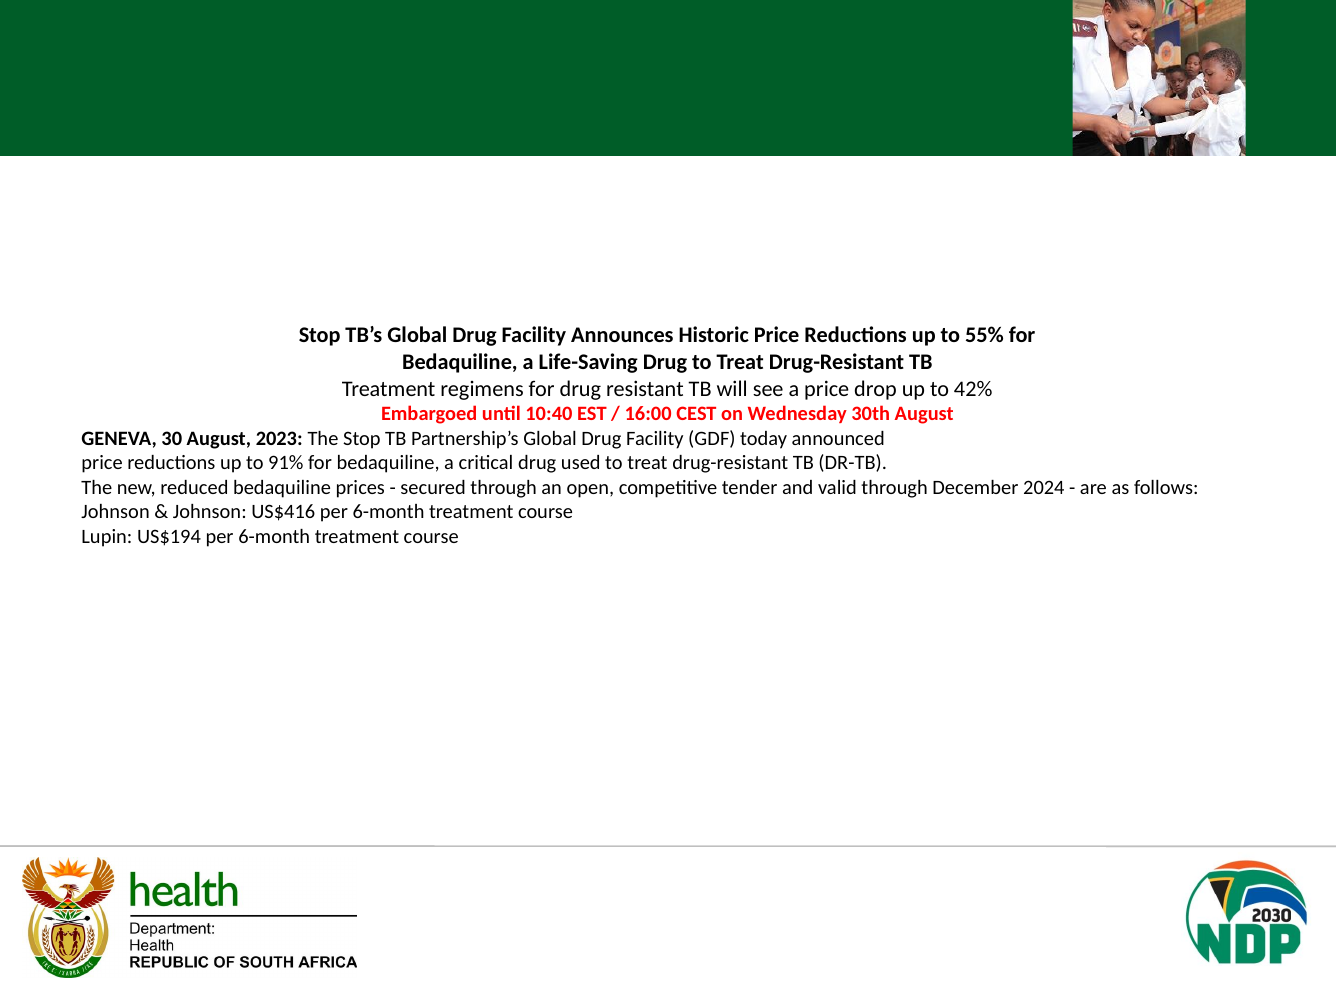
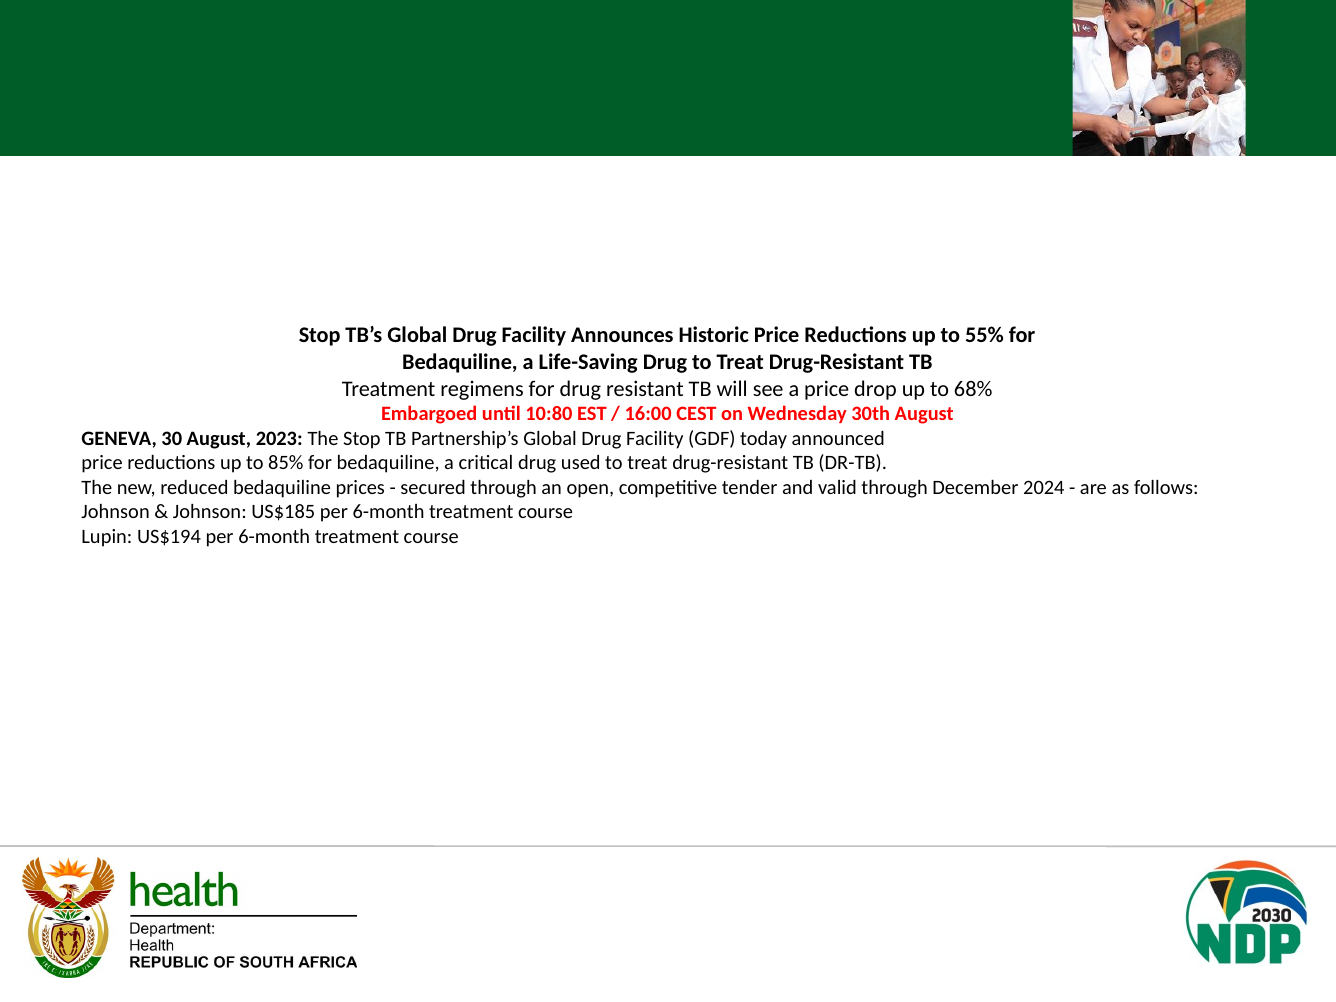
42%: 42% -> 68% (973, 389)
10:40: 10:40 -> 10:80 (549, 414)
91%: 91% -> 85% (286, 463)
US$416: US$416 -> US$185 (283, 512)
